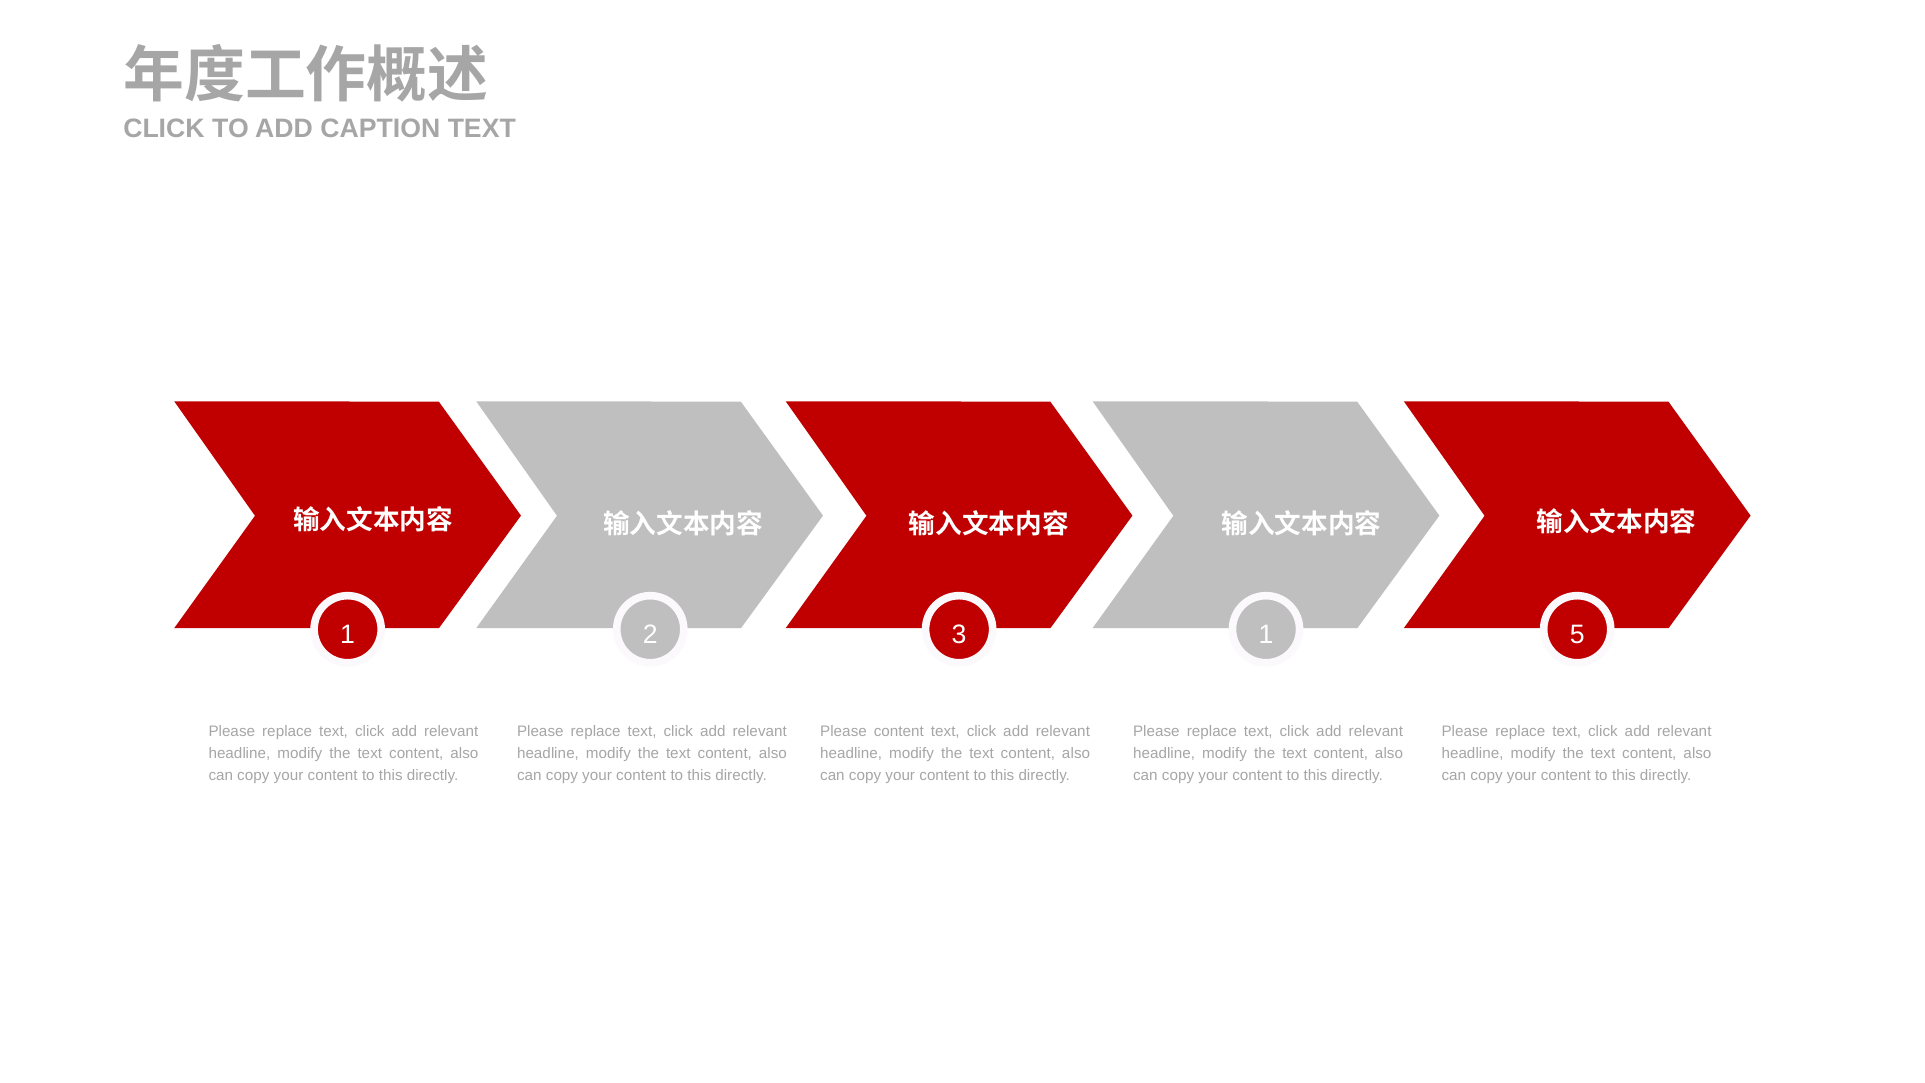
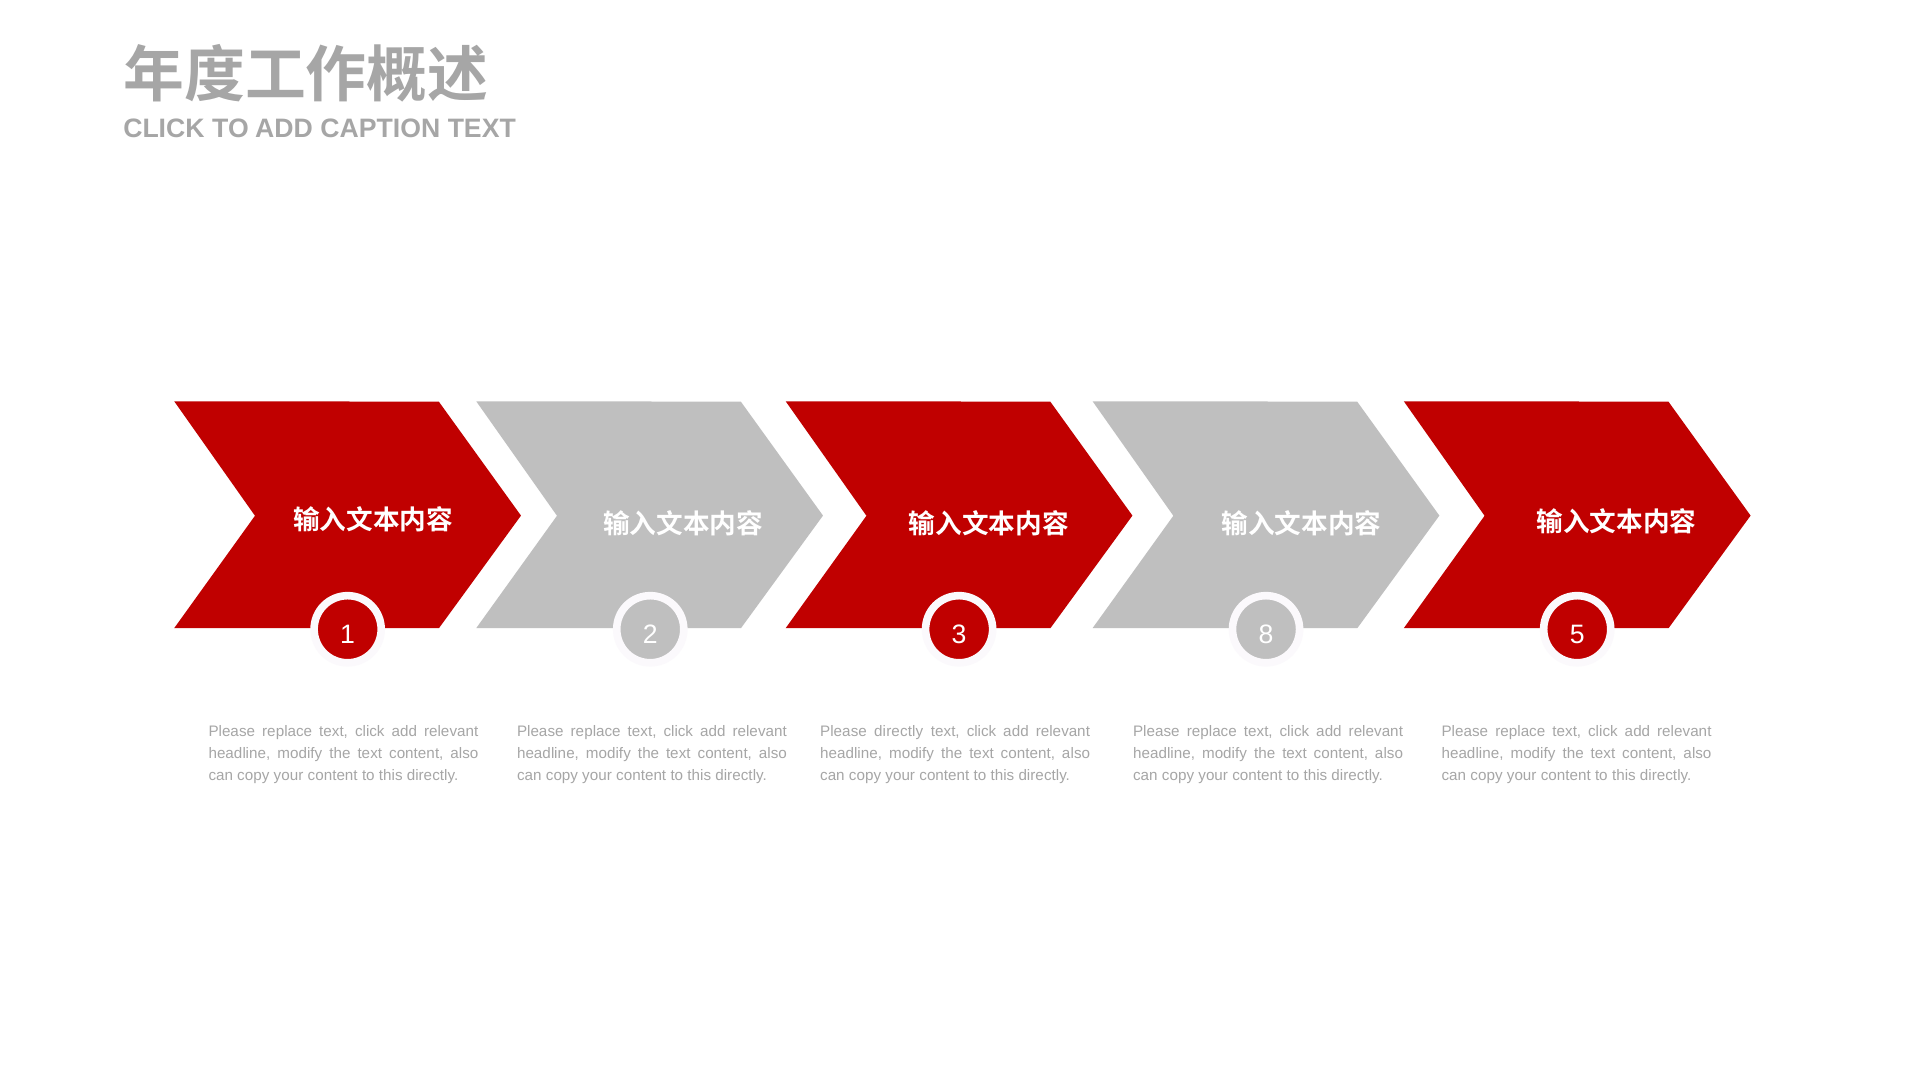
3 1: 1 -> 8 (1266, 634)
Please content: content -> directly (899, 731)
